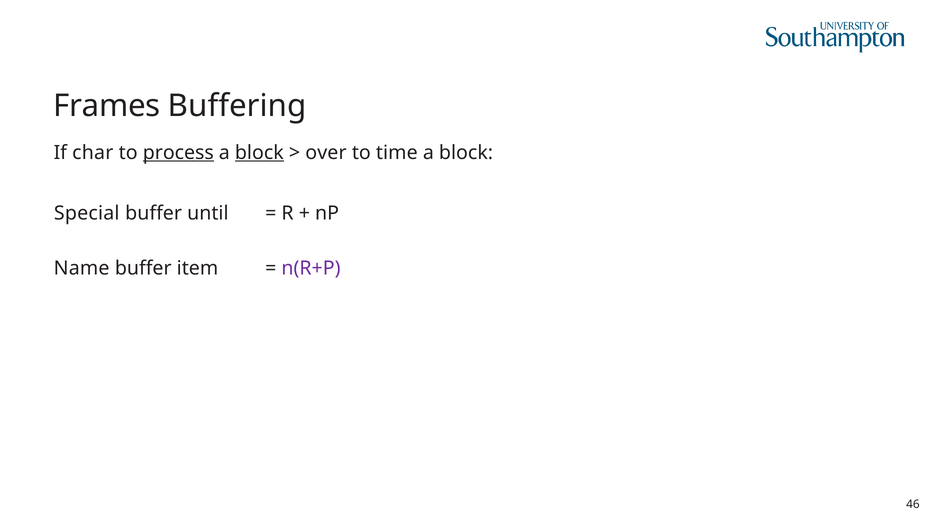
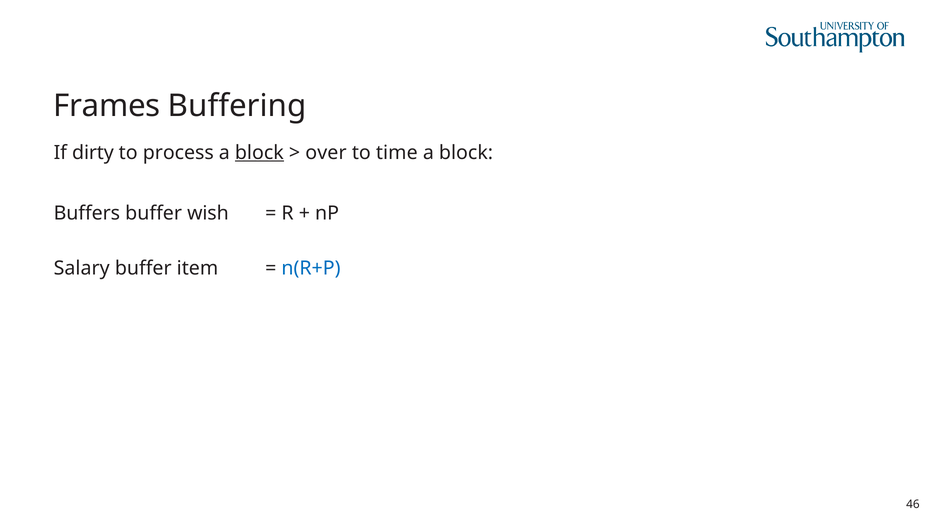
char: char -> dirty (93, 153)
process underline: present -> none (178, 153)
Special: Special -> Buffers (87, 213)
until: until -> wish (208, 213)
Name: Name -> Salary (82, 268)
n(R+P colour: purple -> blue (311, 268)
